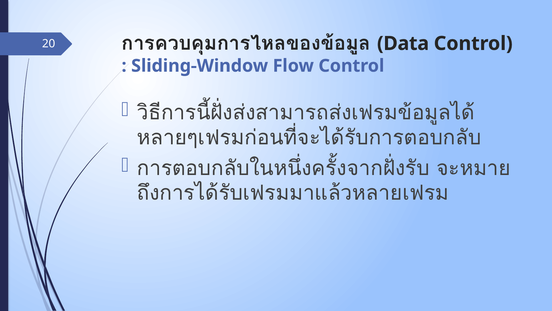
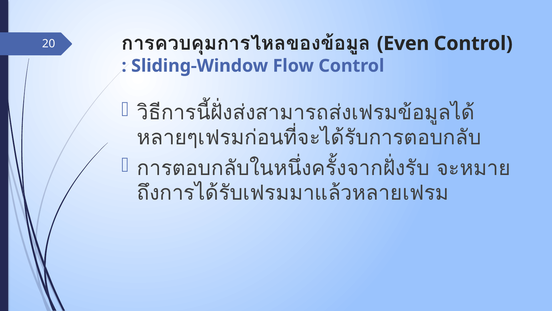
Data: Data -> Even (403, 43)
